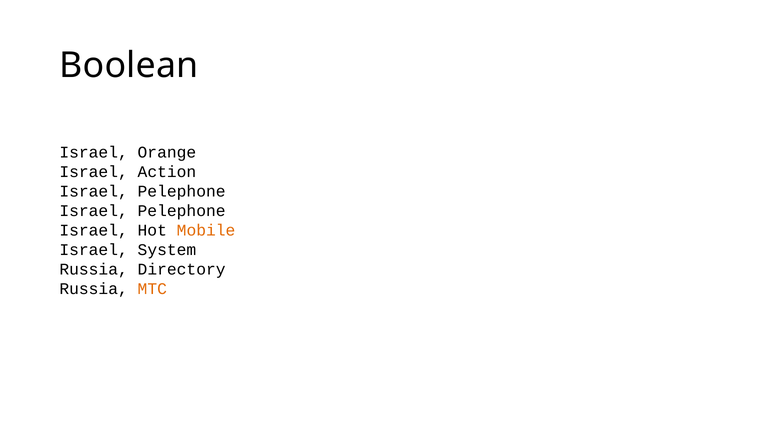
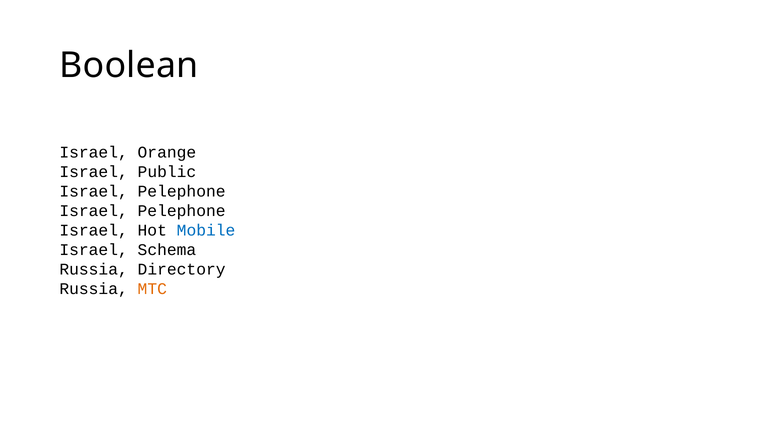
Action: Action -> Public (167, 172)
Mobile colour: orange -> blue (206, 230)
System: System -> Schema (167, 250)
